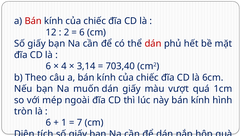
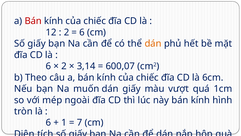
dán colour: red -> orange (153, 44)
4: 4 -> 2 (64, 66)
703,40: 703,40 -> 600,07 (120, 66)
